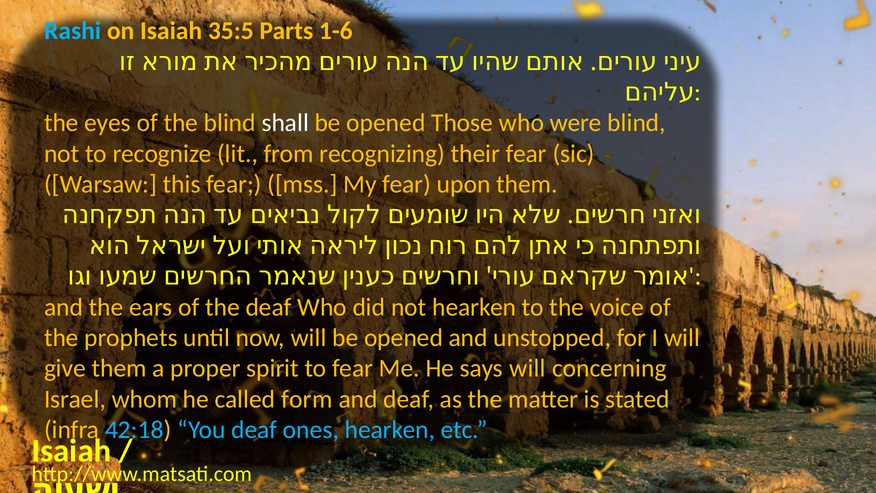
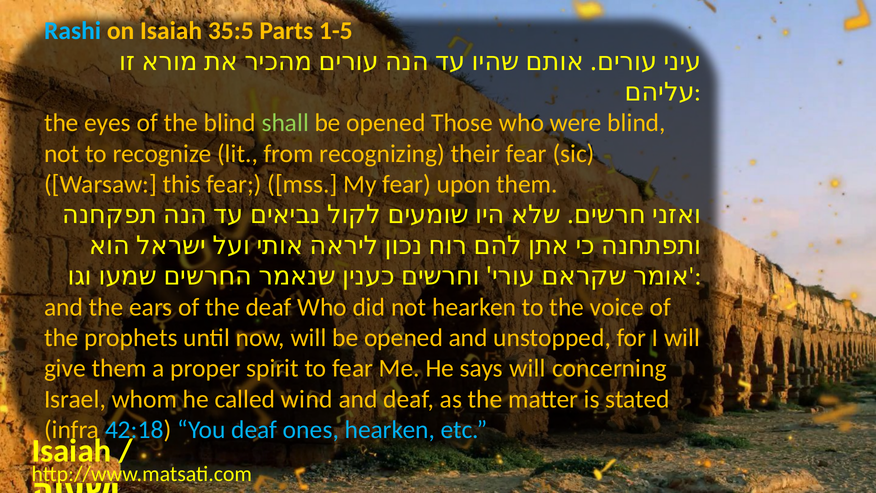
1-6: 1-6 -> 1-5 (336, 31)
shall colour: white -> light green (285, 123)
form: form -> wind (307, 399)
